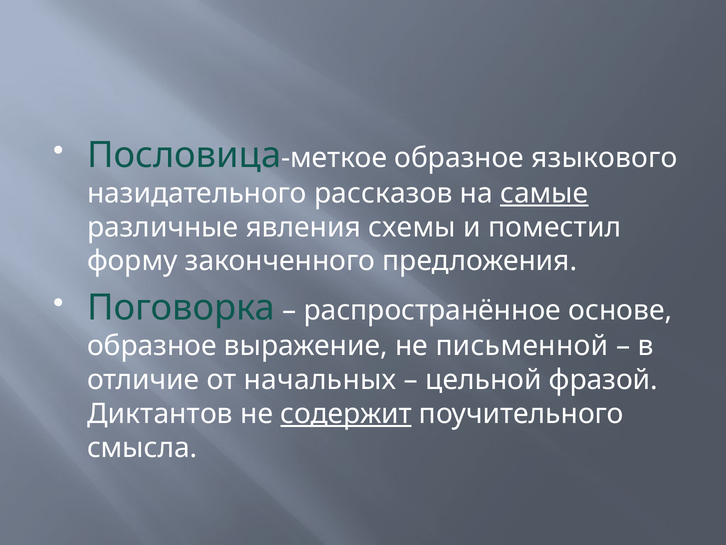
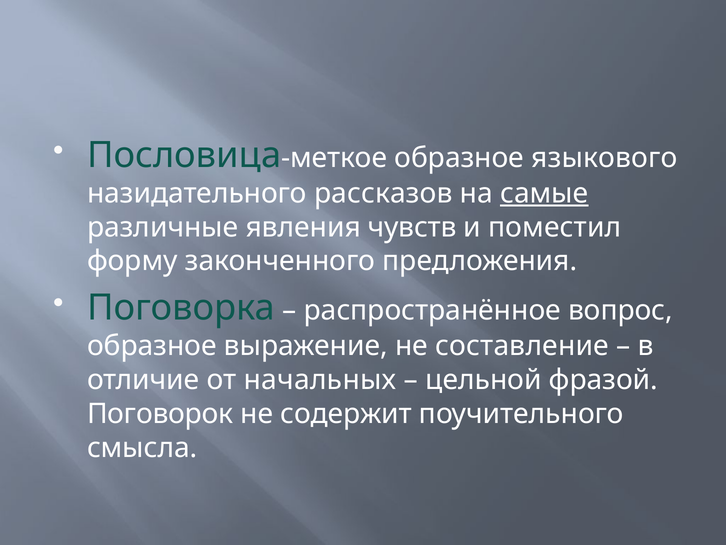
схемы: схемы -> чувств (412, 227)
основе: основе -> вопрос (620, 310)
письменной: письменной -> составление (522, 346)
Диктантов: Диктантов -> Поговорок (160, 413)
содержит underline: present -> none (346, 413)
